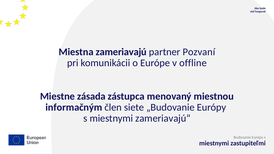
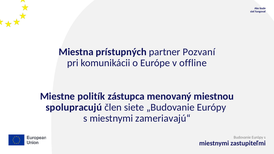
zameriavajú: zameriavajú -> prístupných (121, 52)
zásada: zásada -> politík (91, 96)
informačným: informačným -> spolupracujú (74, 107)
